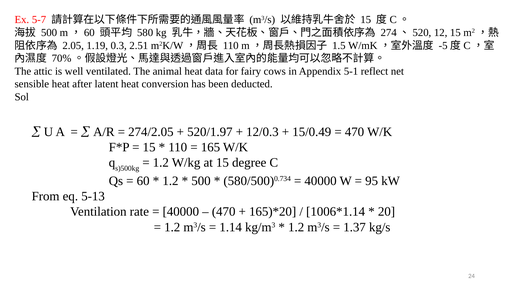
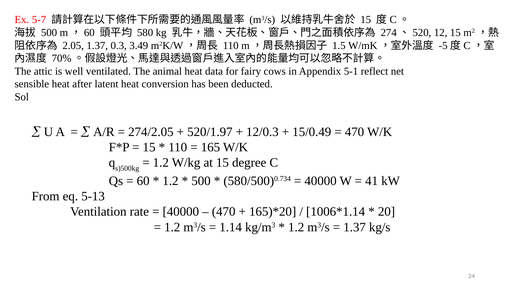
2.05 1.19: 1.19 -> 1.37 (97, 46)
2.51: 2.51 -> 3.49 (139, 46)
95: 95 -> 41 (372, 181)
